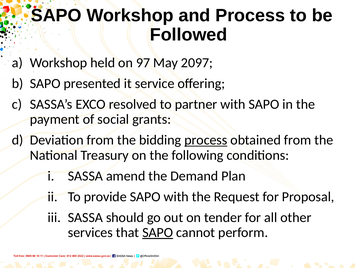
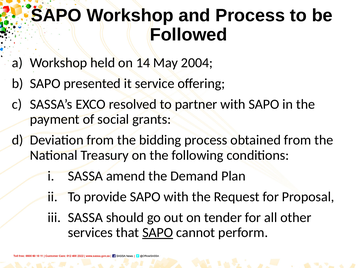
97: 97 -> 14 (143, 63)
2097: 2097 -> 2004 (197, 63)
process underline: present -> none (206, 140)
